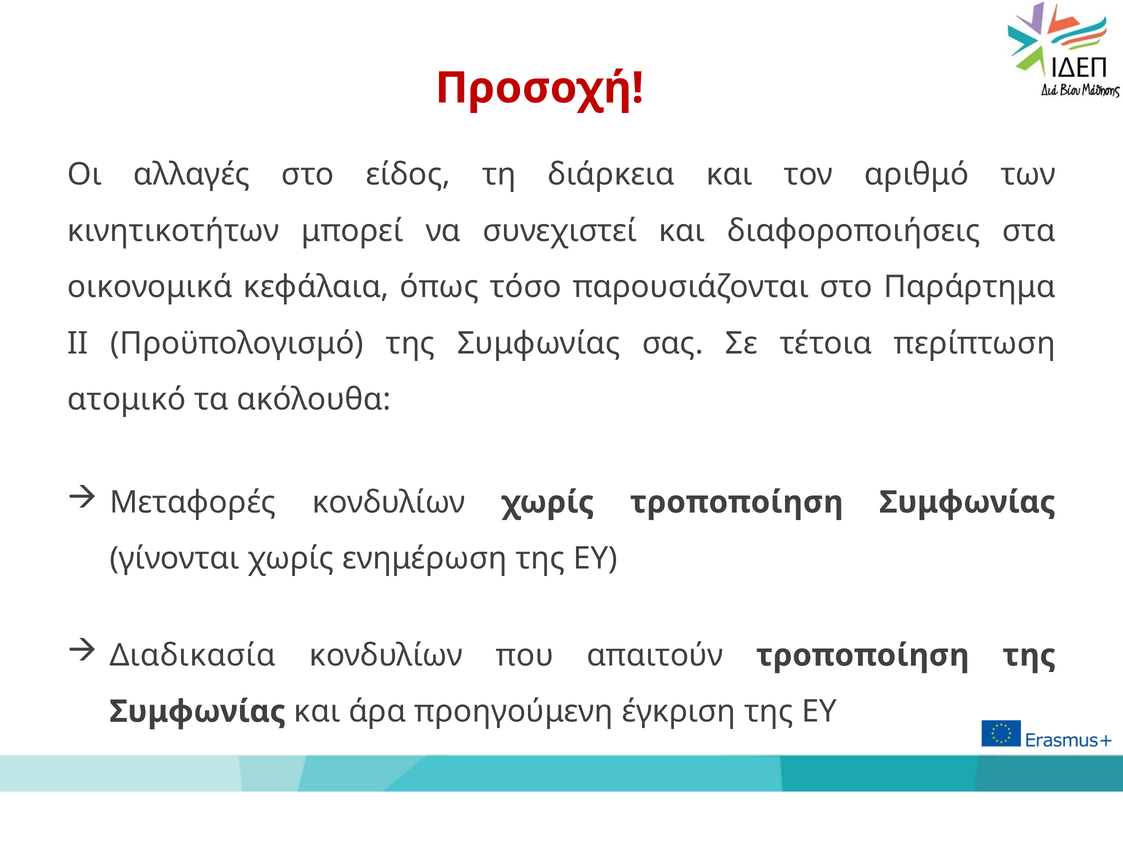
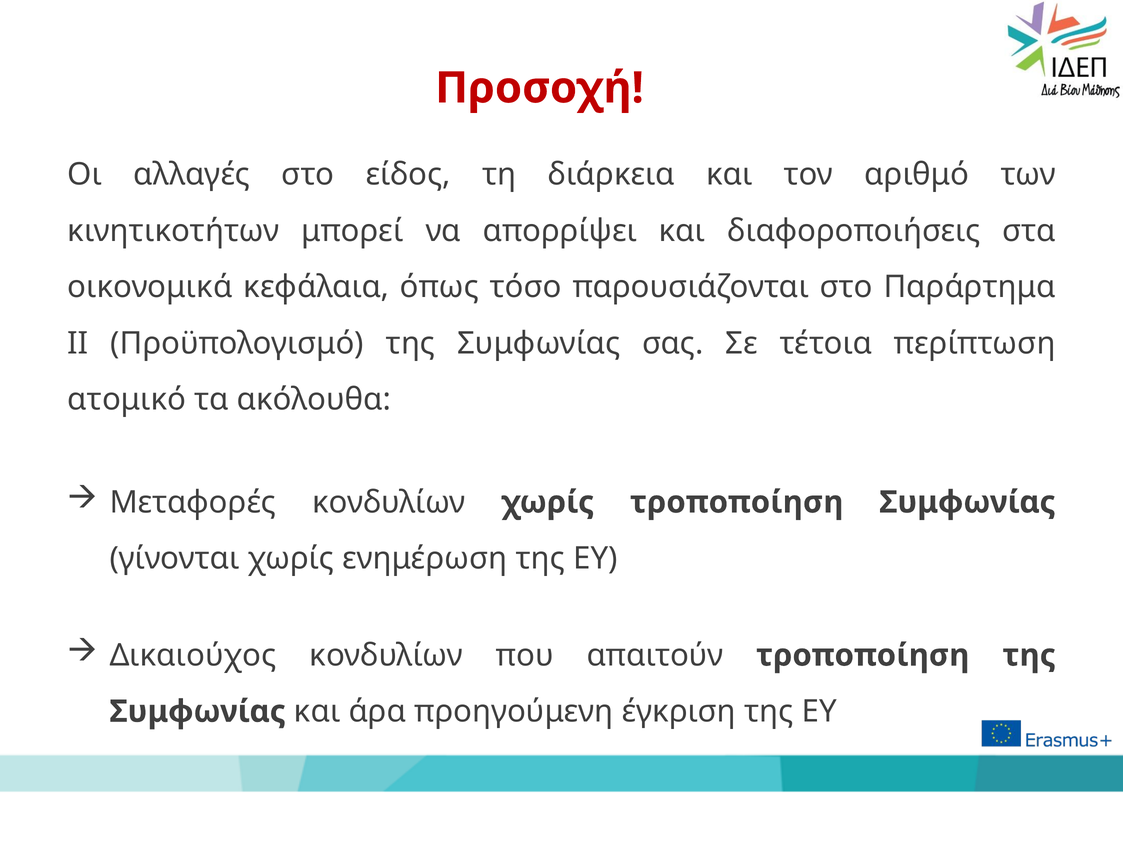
συνεχιστεί: συνεχιστεί -> απορρίψει (560, 231)
Διαδικασία: Διαδικασία -> Δικαιούχος (193, 656)
